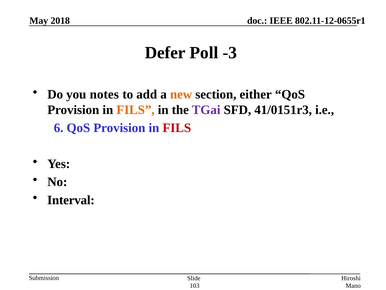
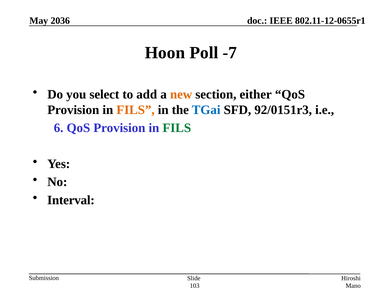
2018: 2018 -> 2036 (60, 21)
Defer: Defer -> Hoon (165, 53)
-3: -3 -> -7 (230, 53)
notes: notes -> select (104, 94)
TGai colour: purple -> blue (206, 110)
41/0151r3: 41/0151r3 -> 92/0151r3 (283, 110)
FILS colour: red -> green (177, 128)
